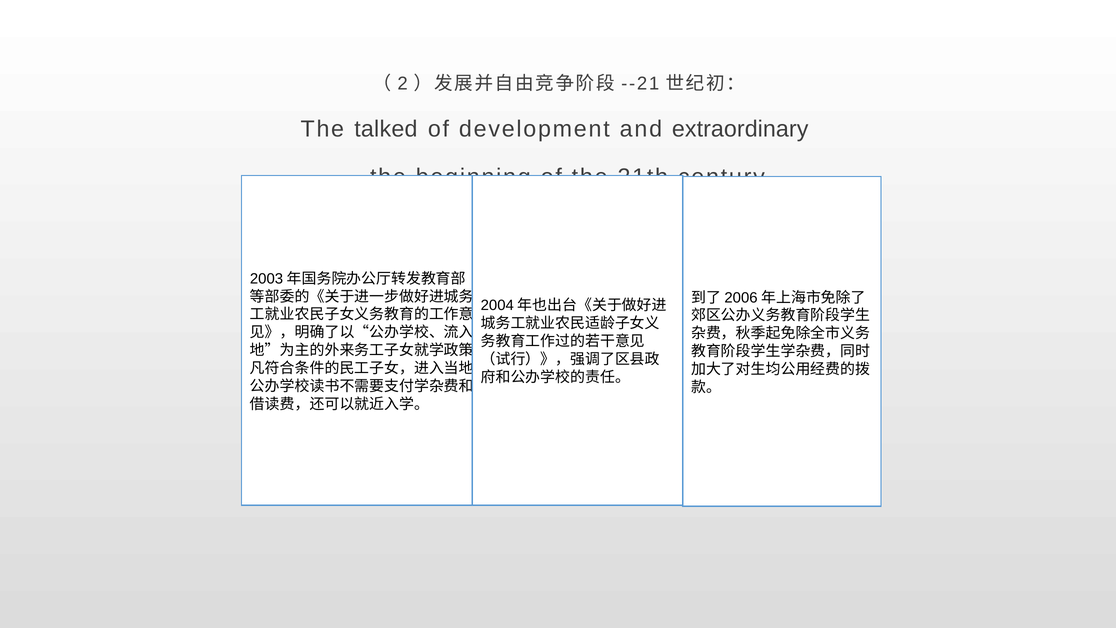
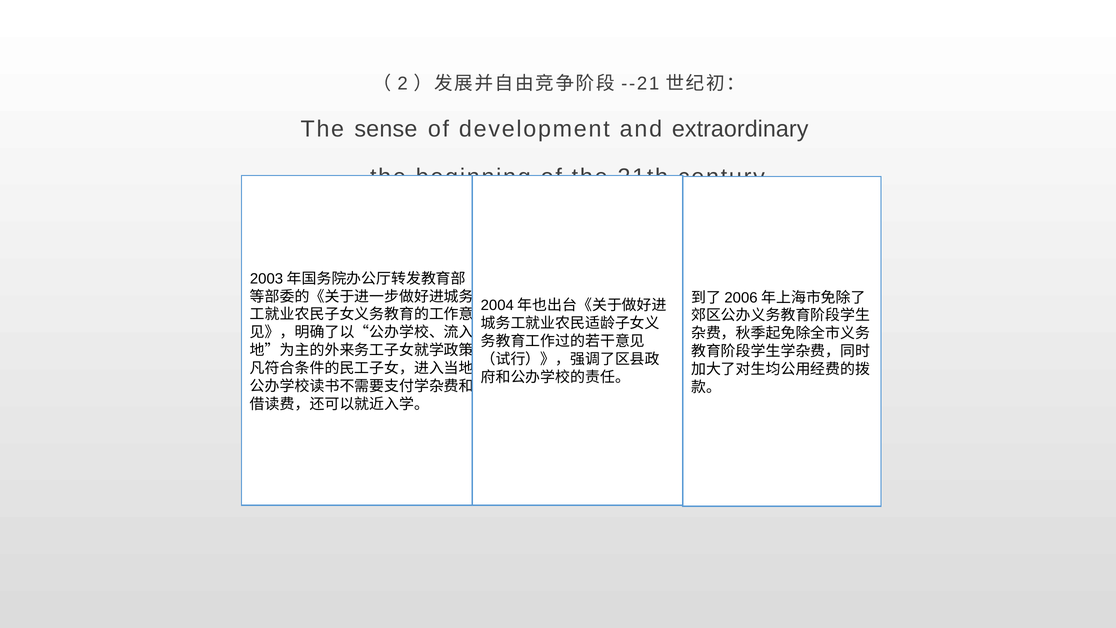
talked: talked -> sense (386, 129)
